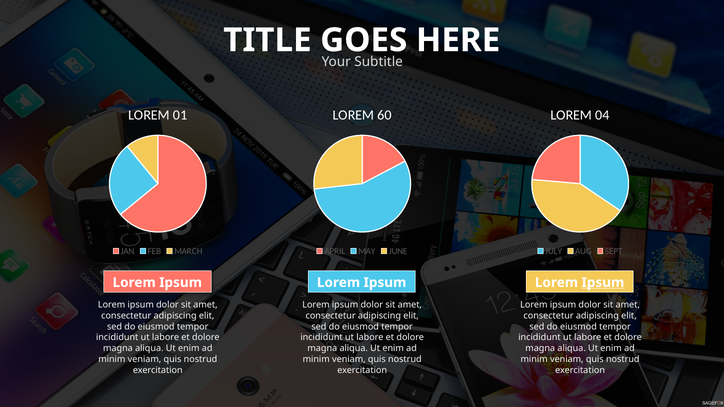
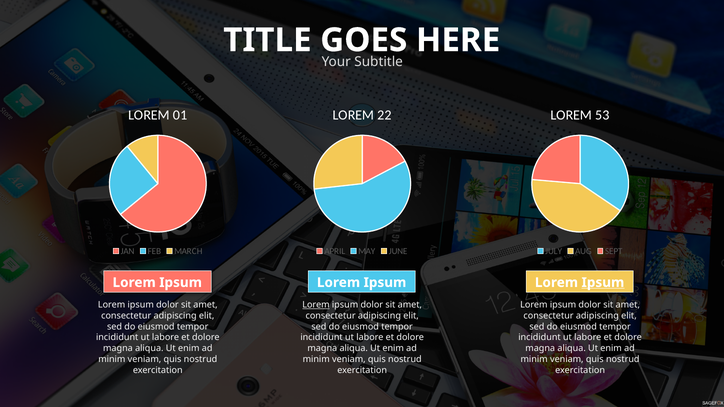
60: 60 -> 22 (384, 115)
04: 04 -> 53 (602, 115)
Lorem underline: none -> present (316, 305)
